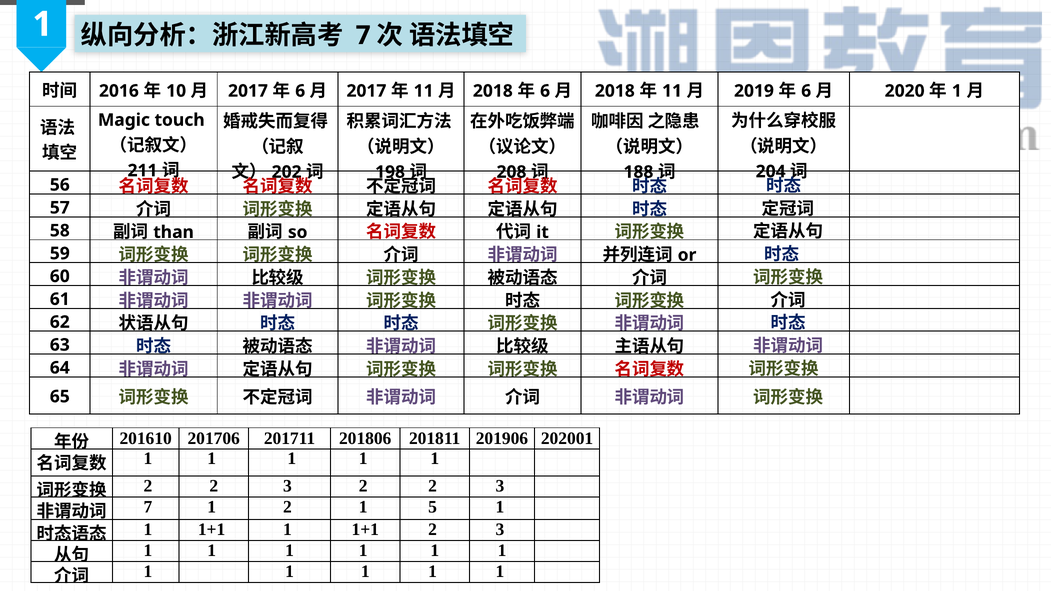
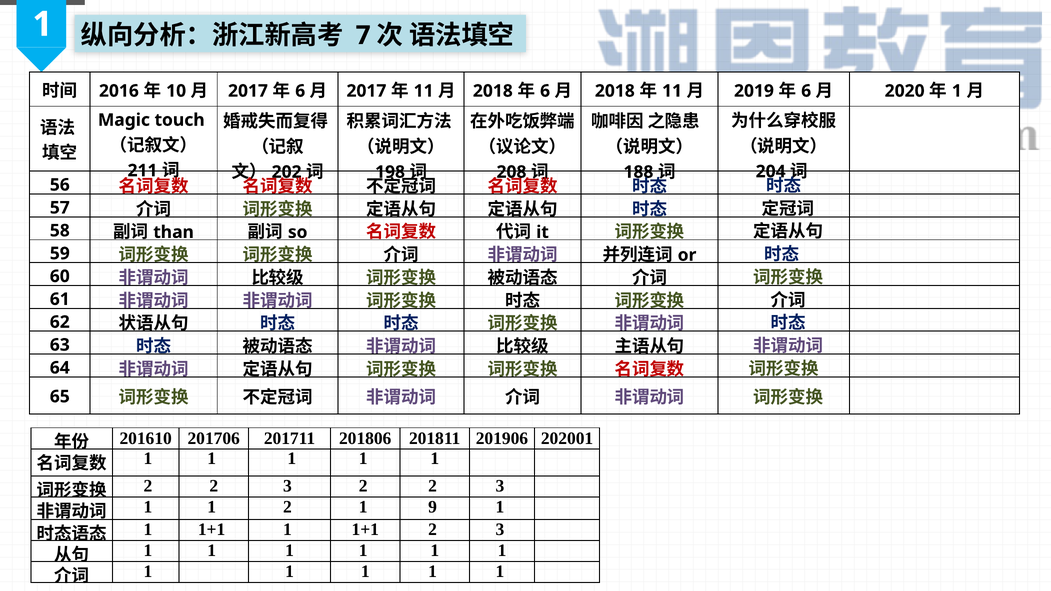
7: 7 -> 1 (148, 507)
5: 5 -> 9 (433, 507)
